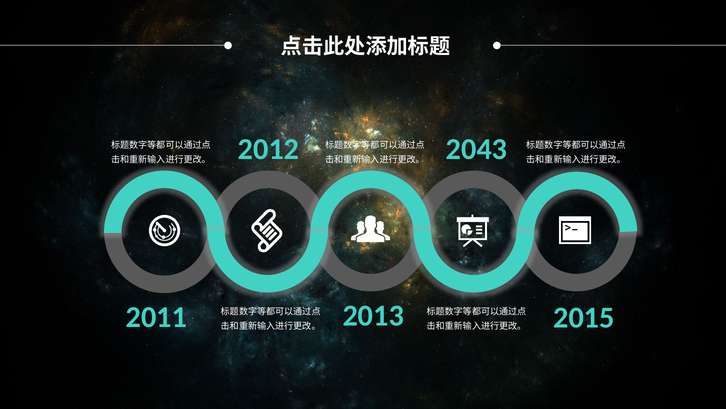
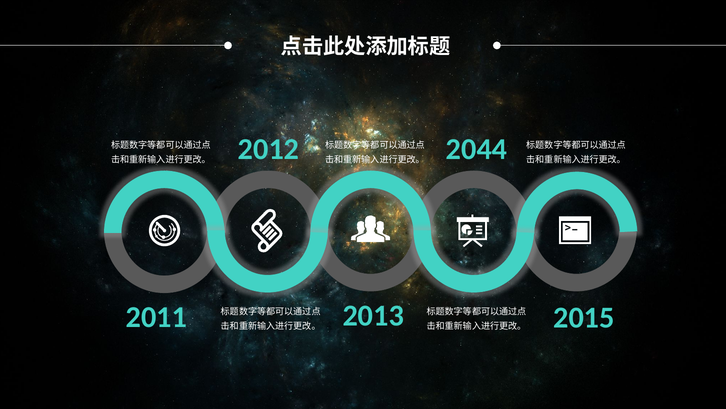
2043: 2043 -> 2044 (477, 149)
